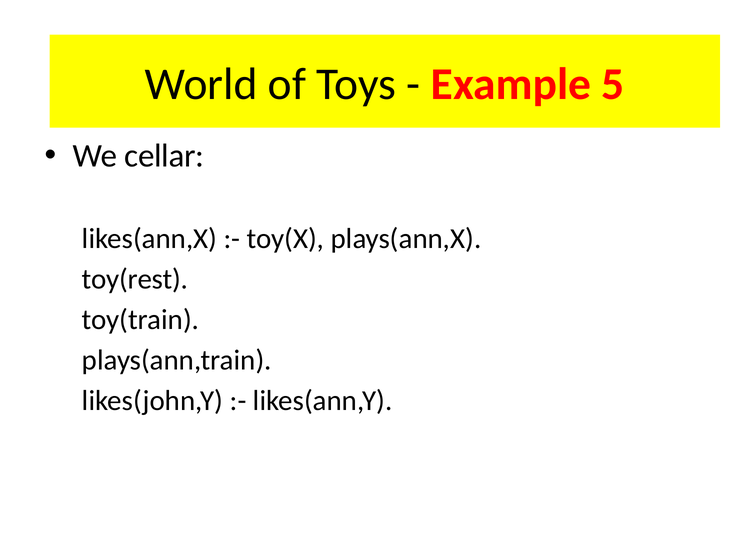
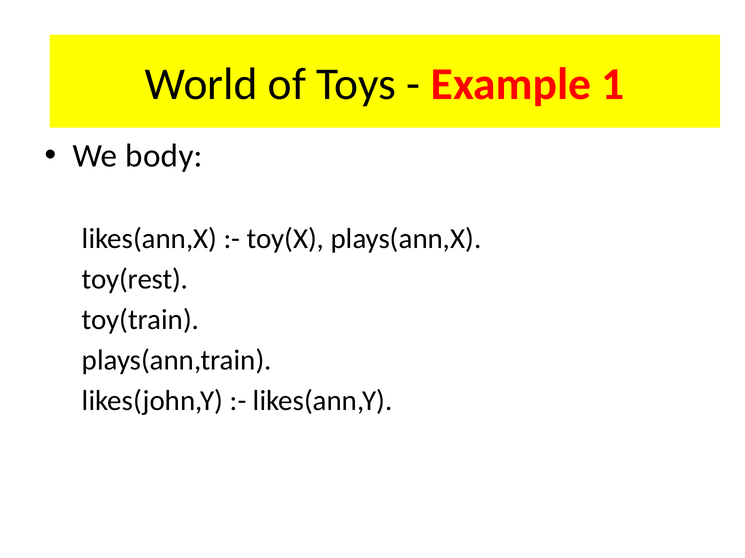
5: 5 -> 1 (613, 85)
cellar: cellar -> body (164, 156)
